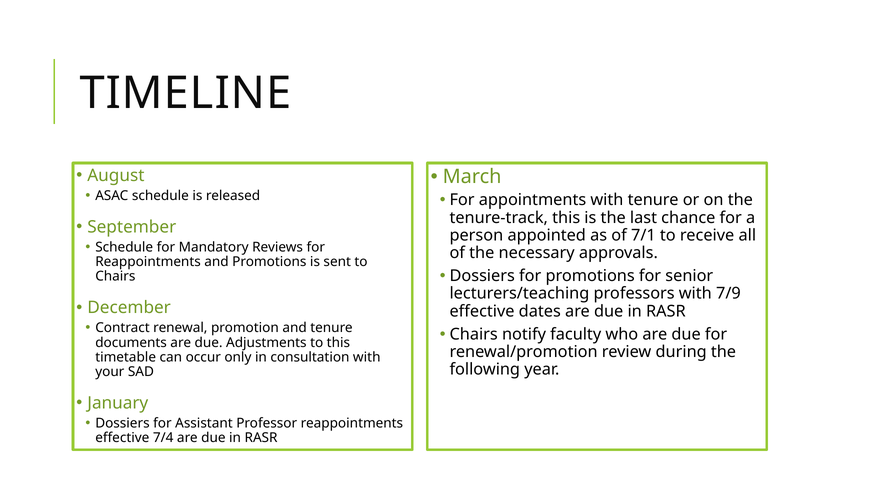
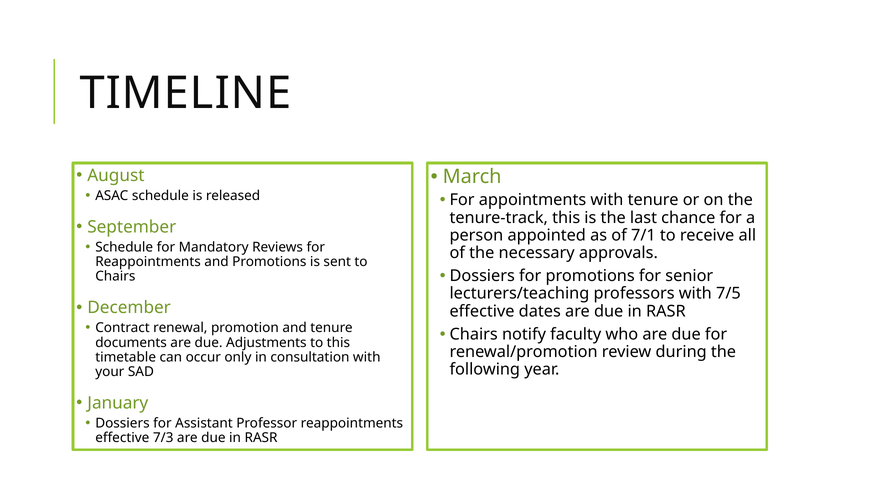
7/9: 7/9 -> 7/5 (728, 294)
7/4: 7/4 -> 7/3 (163, 438)
